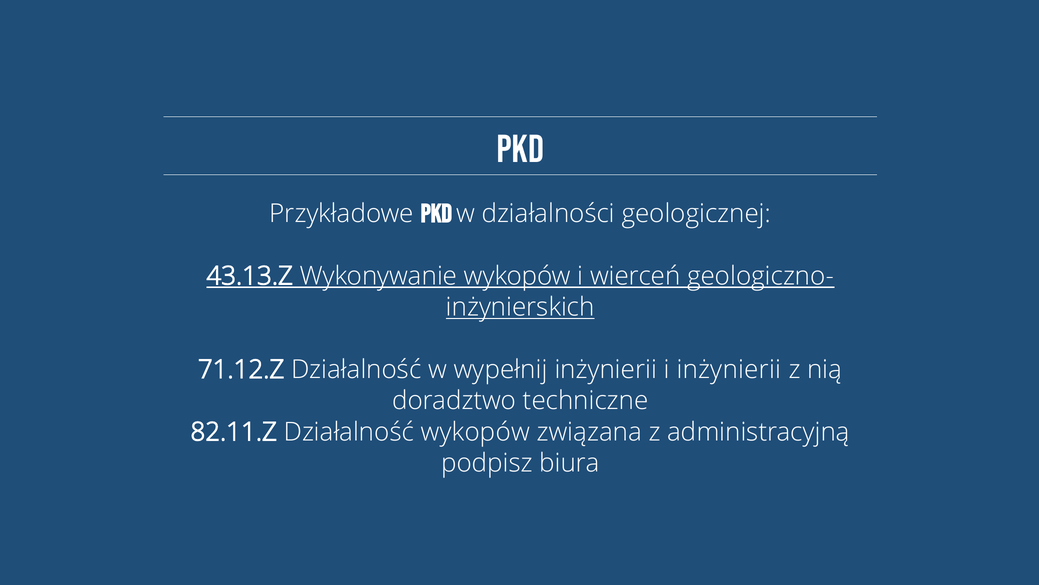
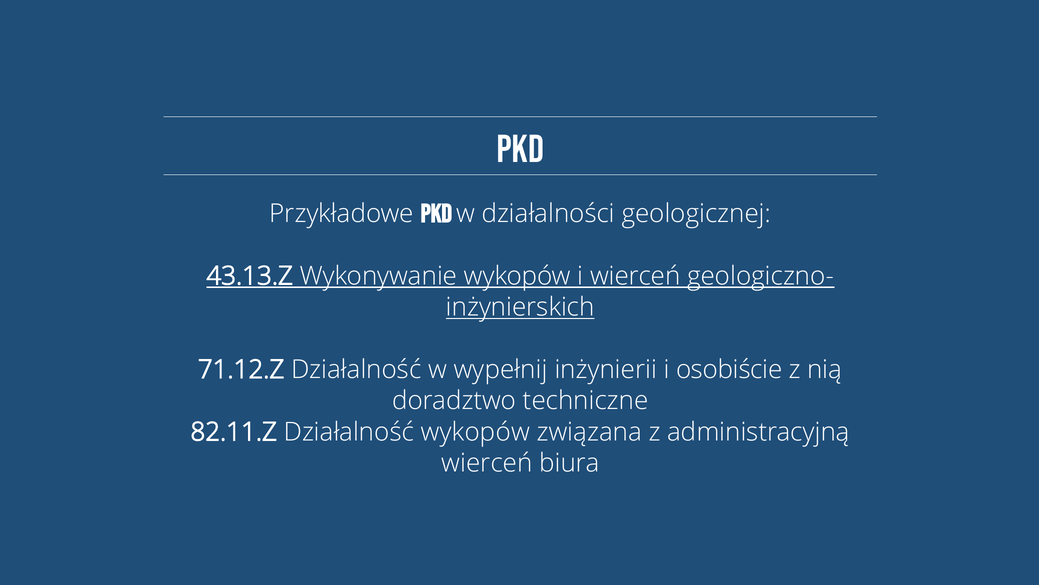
i inżynierii: inżynierii -> osobiście (729, 369)
podpisz: podpisz -> wierceń (487, 463)
